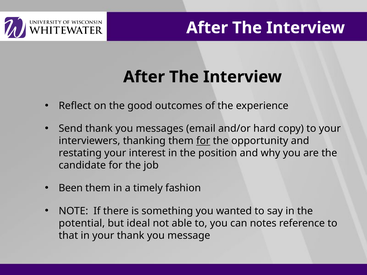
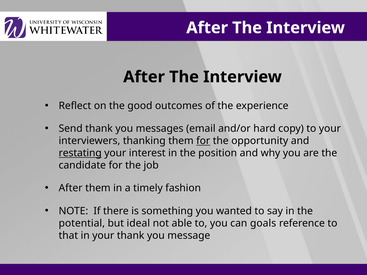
restating underline: none -> present (80, 153)
Been: Been -> After (71, 188)
notes: notes -> goals (263, 223)
